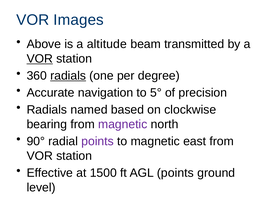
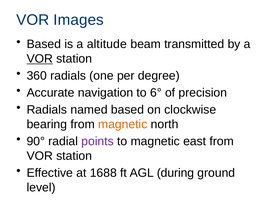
Above: Above -> Based (44, 44)
radials underline: present -> none (68, 76)
5°: 5° -> 6° (156, 93)
magnetic colour: purple -> orange (123, 124)
1500: 1500 -> 1688 (103, 173)
AGL points: points -> during (175, 173)
